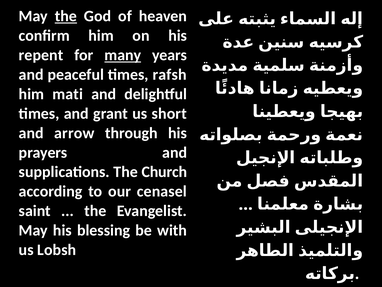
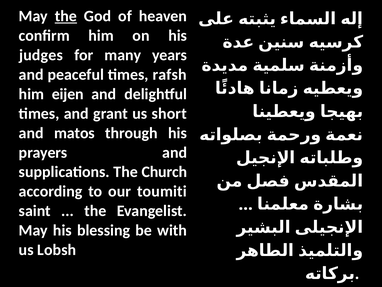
repent: repent -> judges (41, 55)
many underline: present -> none (123, 55)
mati: mati -> eijen (68, 94)
arrow: arrow -> matos (74, 133)
cenasel: cenasel -> toumiti (162, 191)
